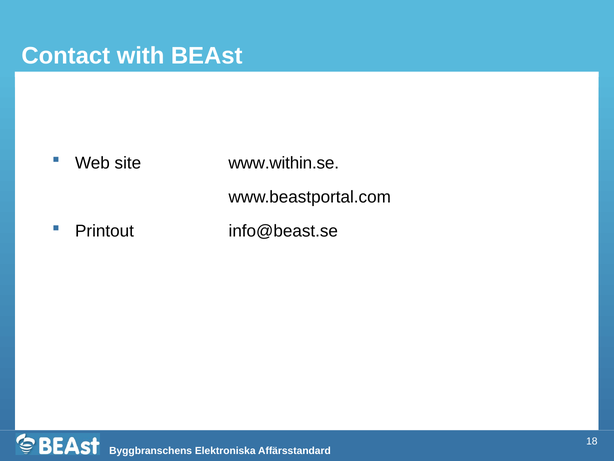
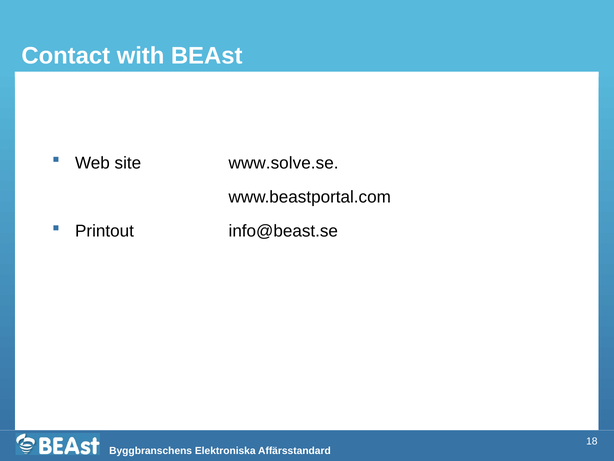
www.within.se: www.within.se -> www.solve.se (284, 163)
